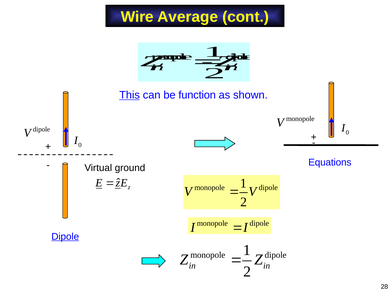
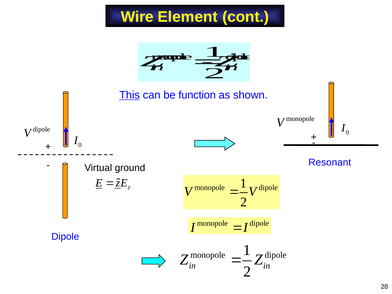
Average: Average -> Element (188, 17)
Equations: Equations -> Resonant (330, 162)
Dipole underline: present -> none (65, 237)
